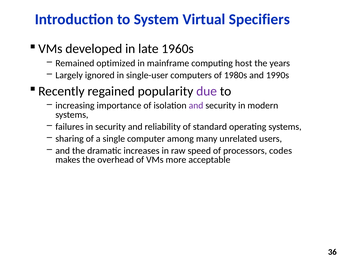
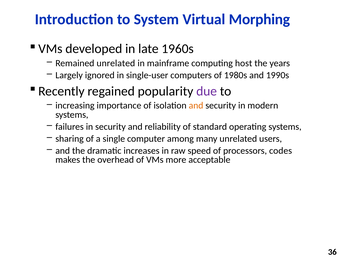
Specifiers: Specifiers -> Morphing (259, 19)
Remained optimized: optimized -> unrelated (116, 63)
and colour: purple -> orange (196, 106)
